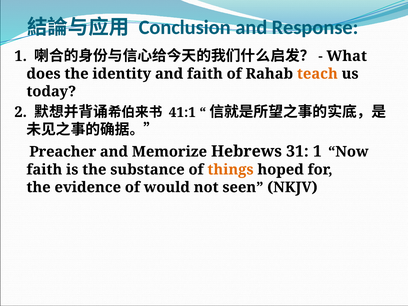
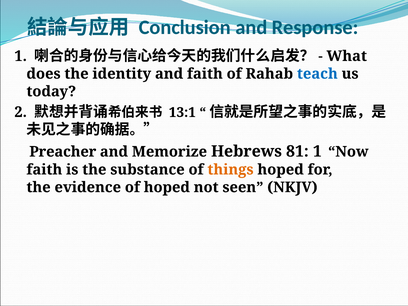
teach colour: orange -> blue (317, 74)
41:1: 41:1 -> 13:1 (182, 112)
31: 31 -> 81 (297, 151)
of would: would -> hoped (167, 187)
